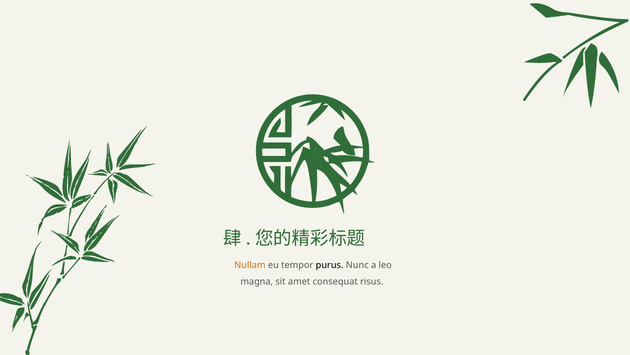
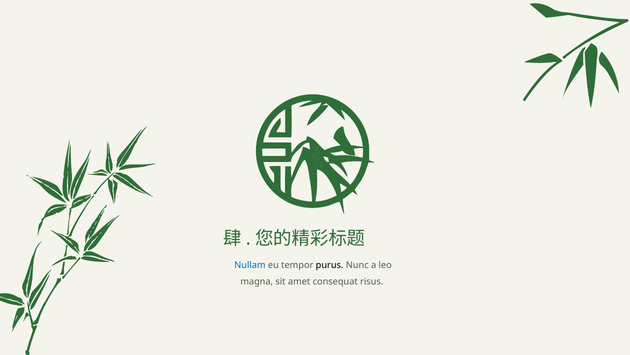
Nullam colour: orange -> blue (250, 265)
